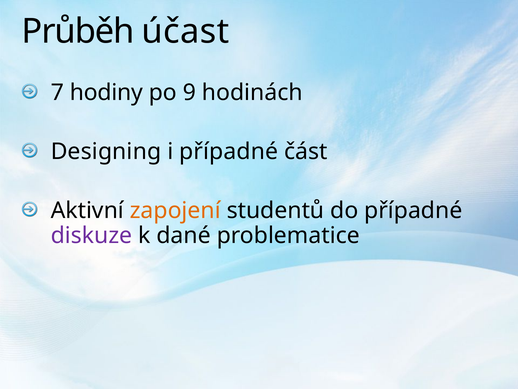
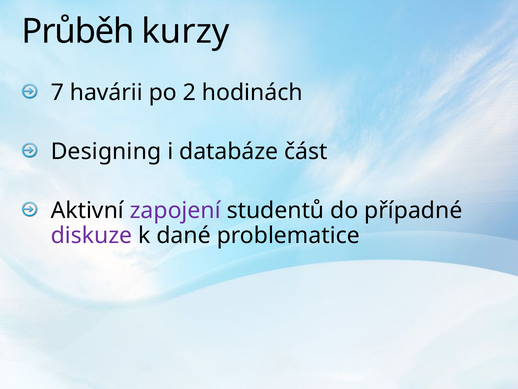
účast: účast -> kurzy (186, 31)
hodiny: hodiny -> havárii (106, 92)
9: 9 -> 2 (189, 92)
i případné: případné -> databáze (229, 151)
zapojení colour: orange -> purple (175, 210)
